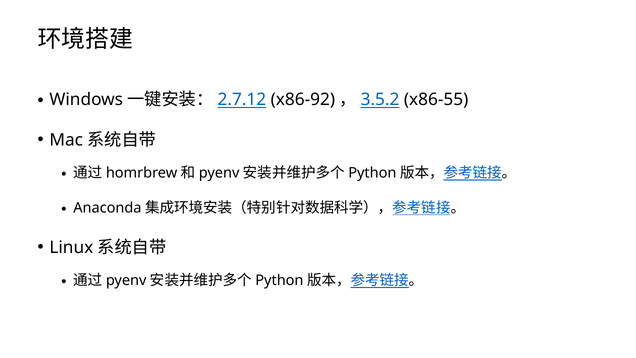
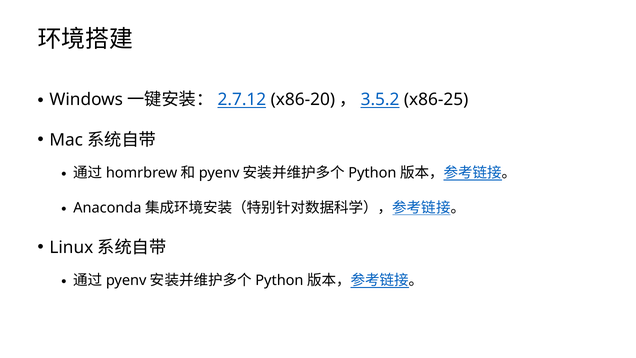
x86-92: x86-92 -> x86-20 (303, 100)
x86-55: x86-55 -> x86-25 (436, 100)
